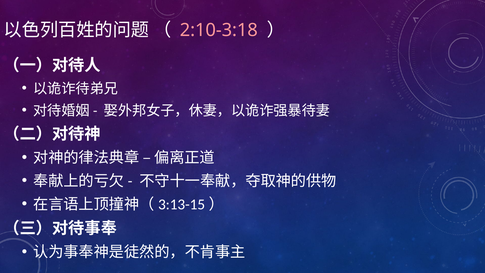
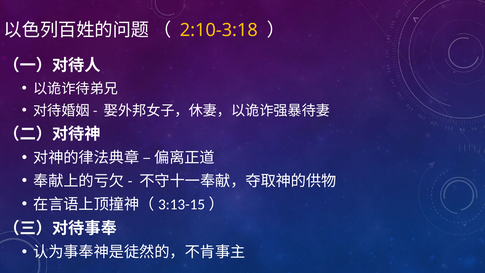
2:10-3:18 colour: pink -> yellow (219, 30)
